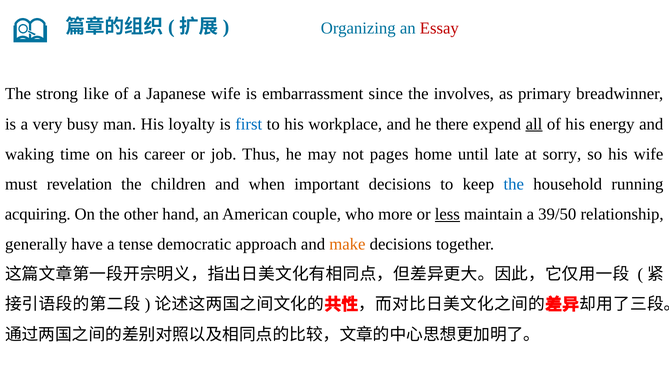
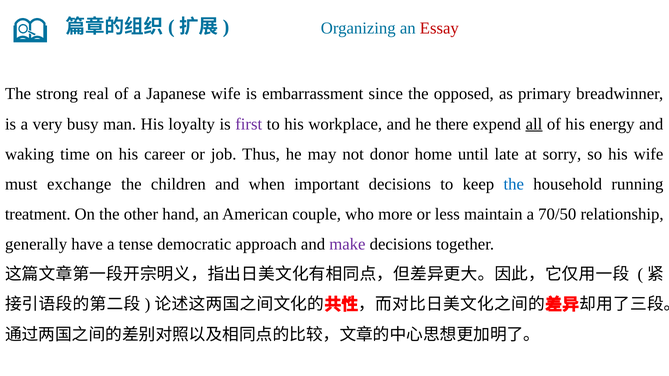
like: like -> real (96, 94)
involves: involves -> opposed (464, 94)
first colour: blue -> purple (249, 124)
pages: pages -> donor (389, 154)
revelation: revelation -> exchange (79, 184)
acquiring: acquiring -> treatment (38, 214)
less underline: present -> none (447, 214)
39/50: 39/50 -> 70/50 (557, 214)
make colour: orange -> purple (347, 245)
